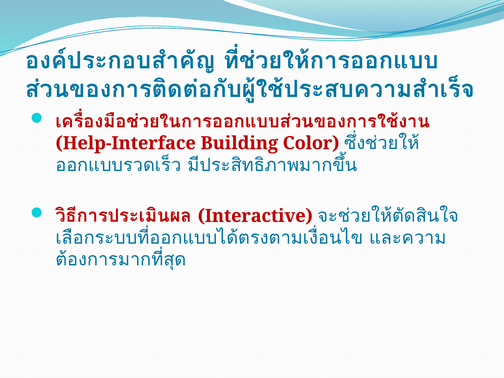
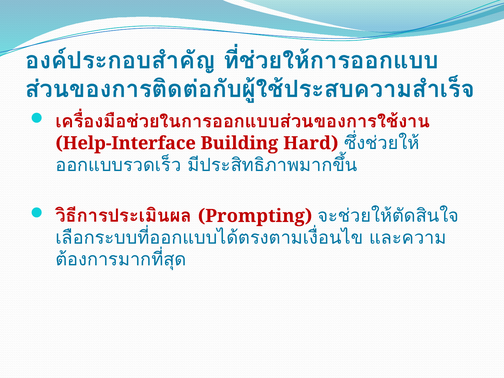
Color: Color -> Hard (311, 143)
Interactive: Interactive -> Prompting (255, 216)
